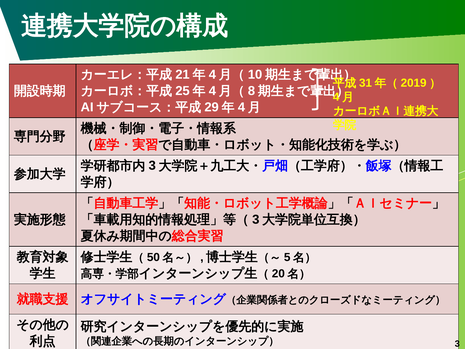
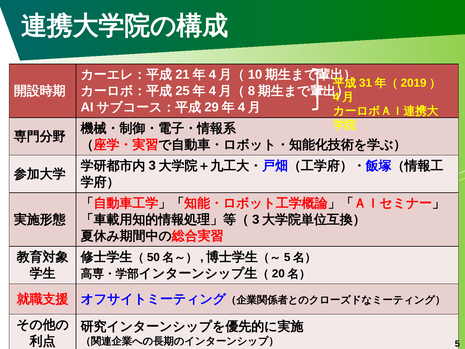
3: 3 -> 5 (457, 343)
